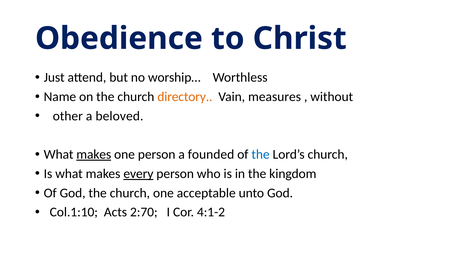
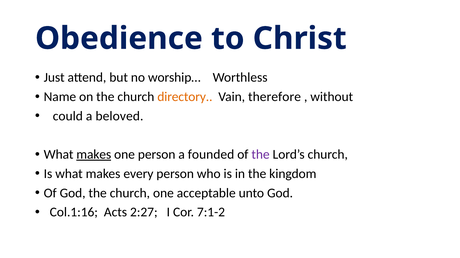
measures: measures -> therefore (275, 97)
other: other -> could (68, 116)
the colour: blue -> purple (261, 155)
every underline: present -> none (138, 174)
Col.1:10: Col.1:10 -> Col.1:16 (74, 213)
2:70: 2:70 -> 2:27 (144, 213)
4:1-2: 4:1-2 -> 7:1-2 (211, 213)
